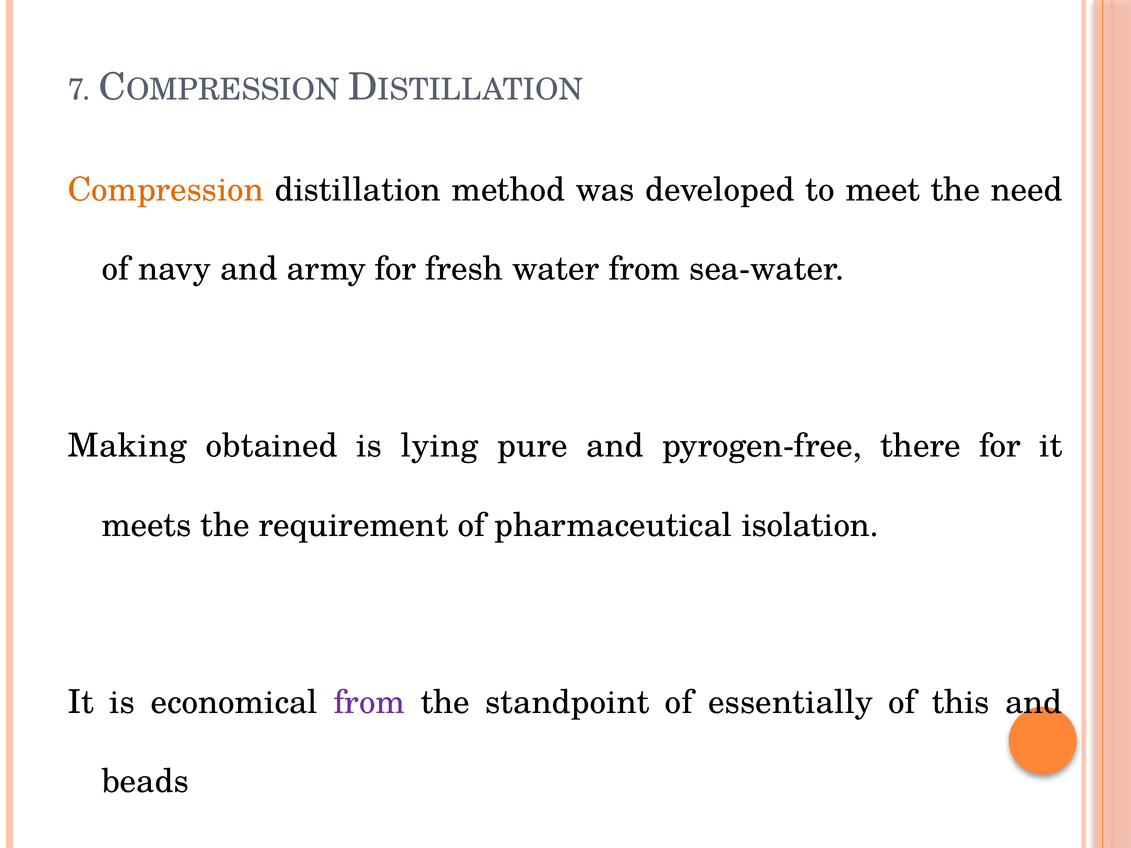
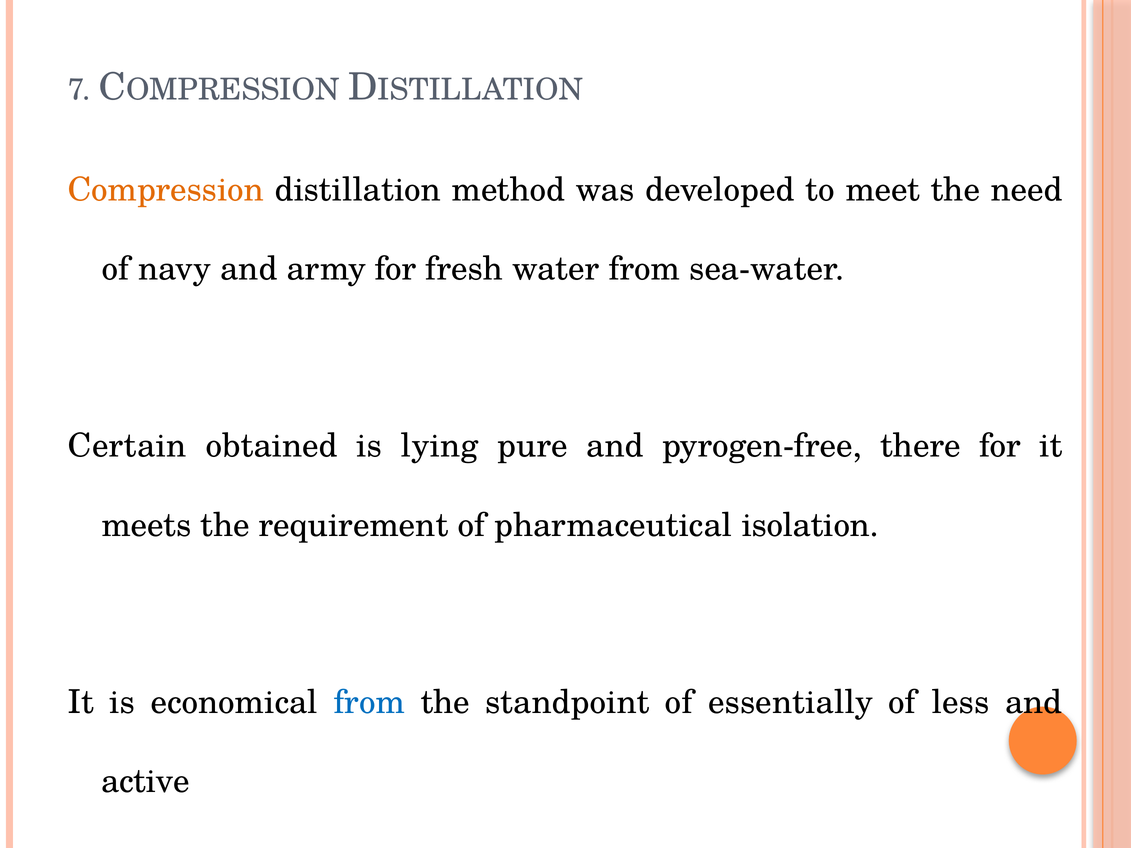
Making: Making -> Certain (127, 446)
from colour: purple -> blue (369, 703)
this: this -> less (960, 703)
beads: beads -> active (145, 782)
